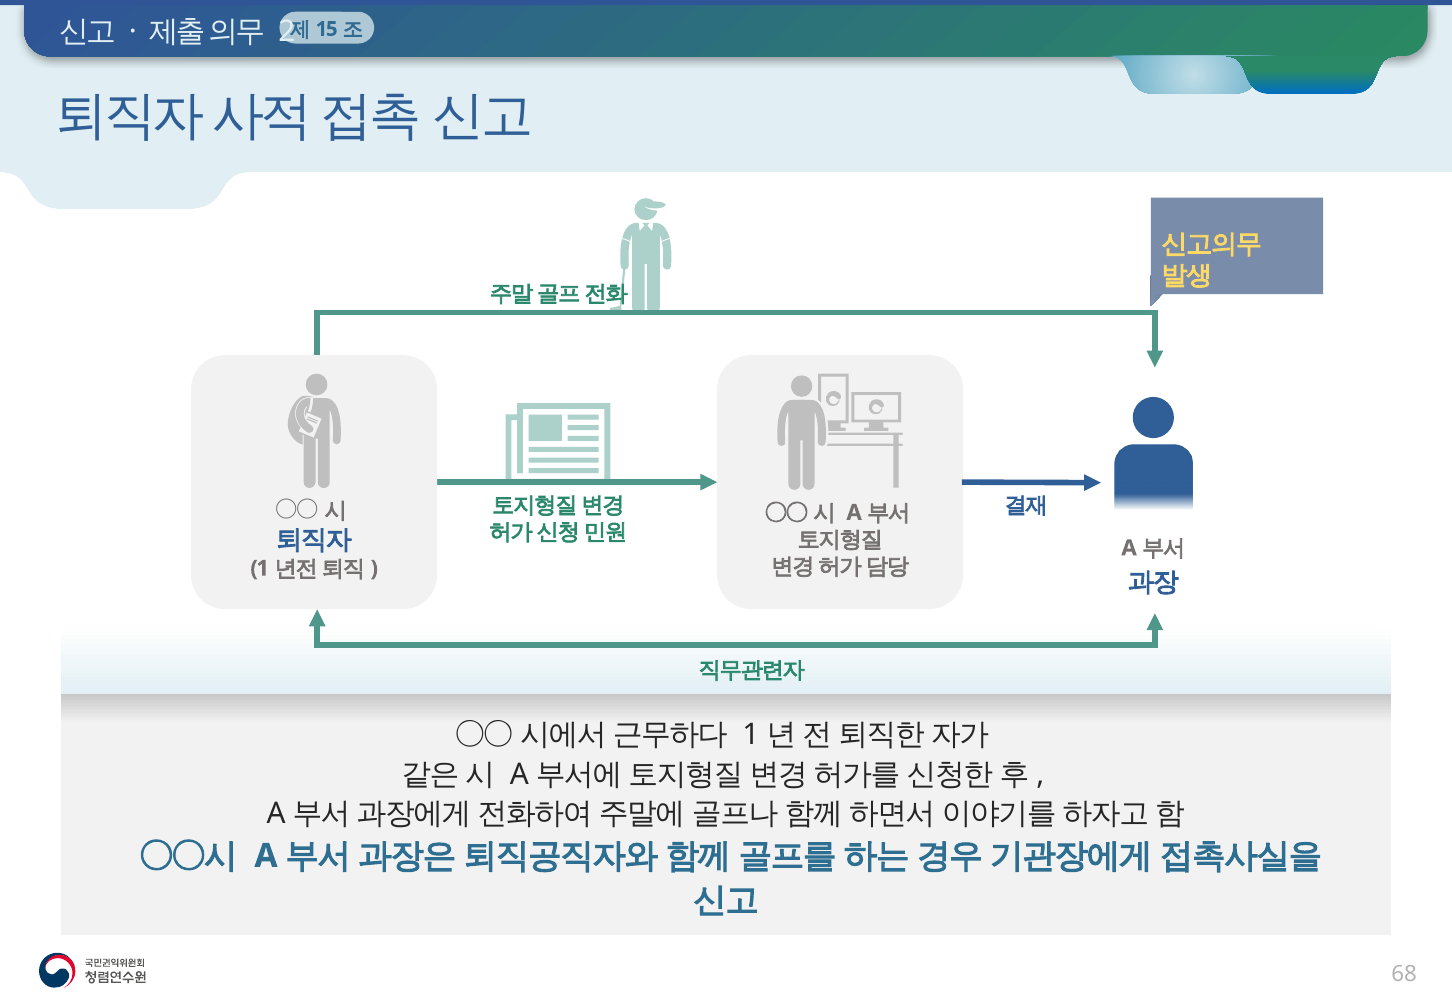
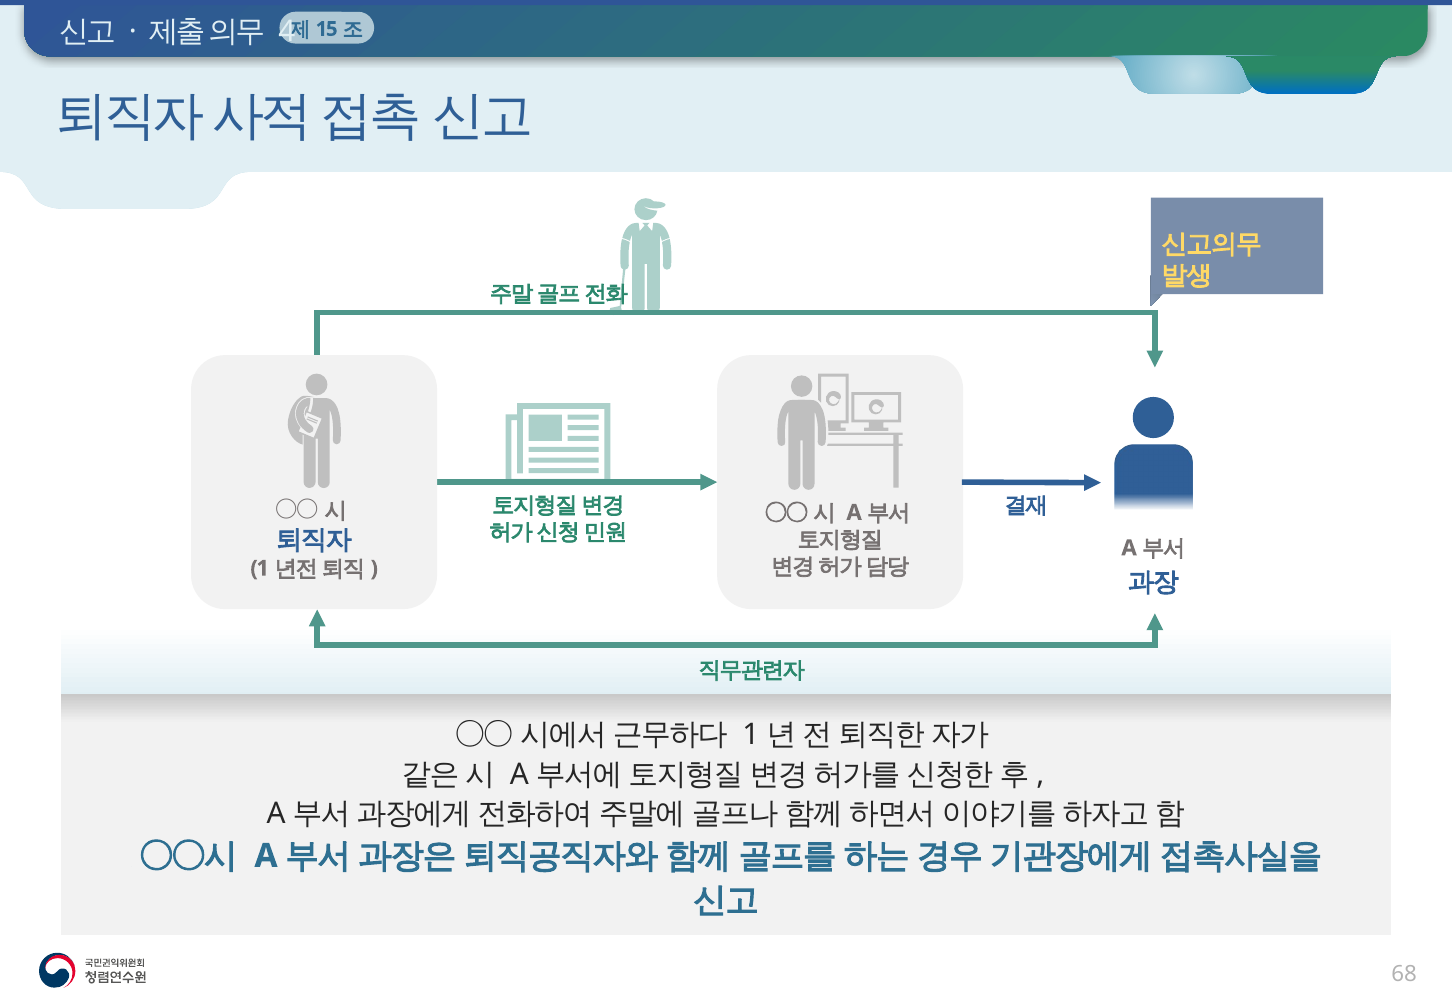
2: 2 -> 4 (287, 31)
